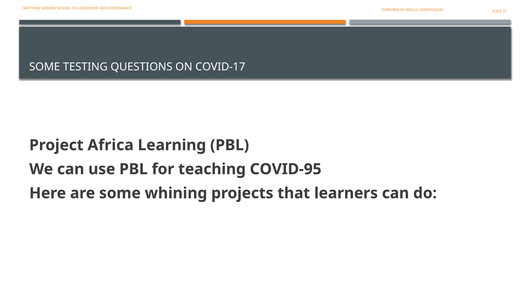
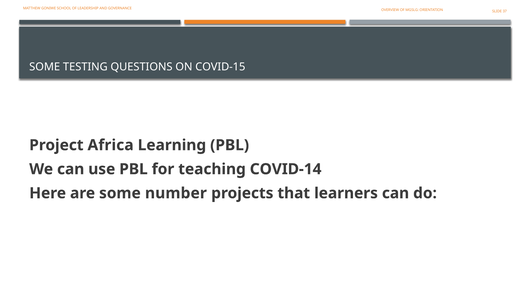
COVID-17: COVID-17 -> COVID-15 (220, 67)
COVID-95: COVID-95 -> COVID-14 (286, 169)
whining: whining -> number (176, 193)
